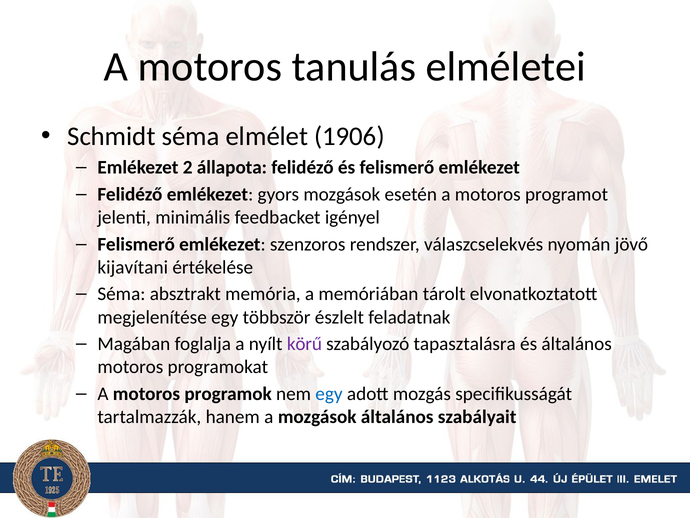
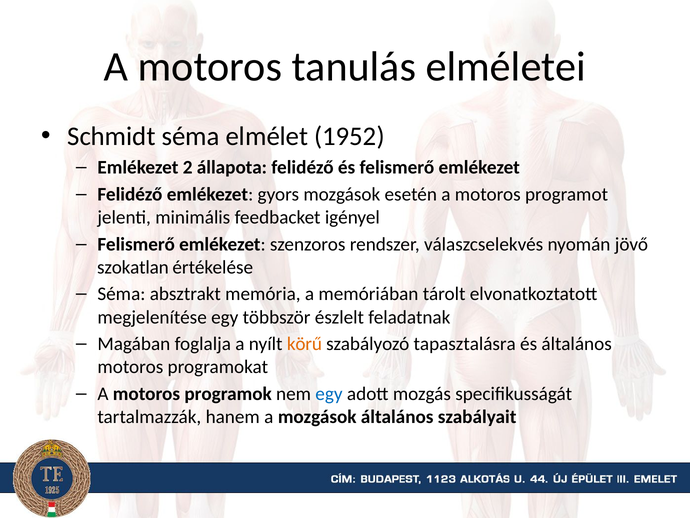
1906: 1906 -> 1952 (349, 136)
kijavítani: kijavítani -> szokatlan (133, 267)
körű colour: purple -> orange (304, 344)
